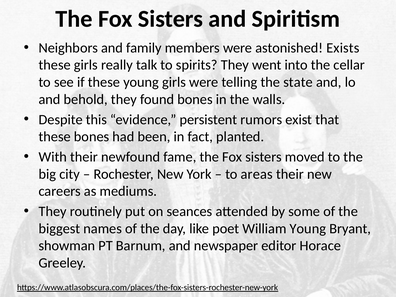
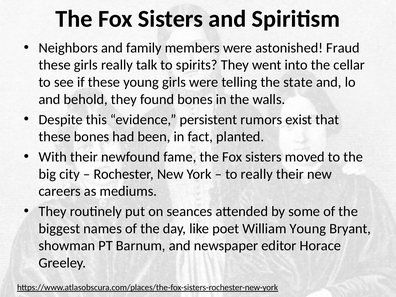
Exists: Exists -> Fraud (343, 48)
to areas: areas -> really (257, 174)
